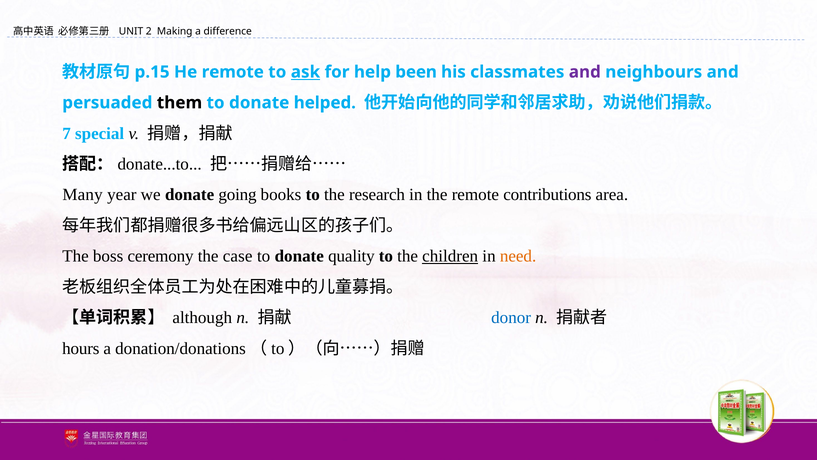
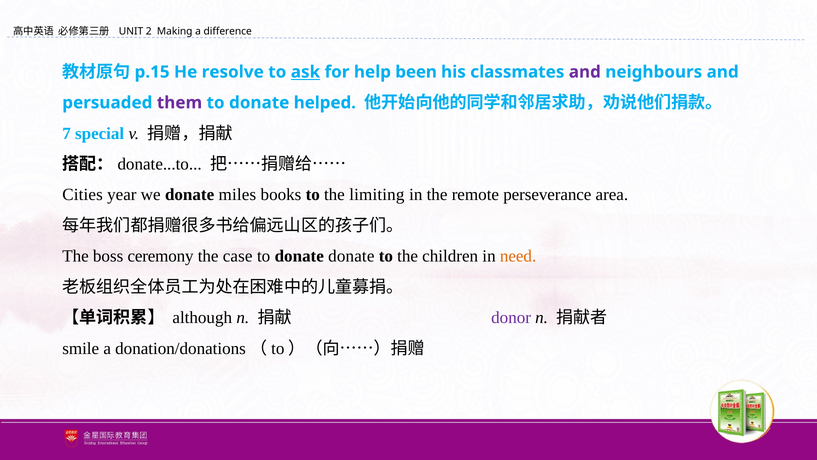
He remote: remote -> resolve (233, 72)
them colour: black -> purple (179, 103)
Many: Many -> Cities (83, 195)
going: going -> miles (237, 195)
research: research -> limiting (377, 195)
contributions: contributions -> perseverance (547, 195)
donate quality: quality -> donate (351, 256)
children underline: present -> none (450, 256)
donor colour: blue -> purple (511, 317)
hours: hours -> smile (81, 348)
